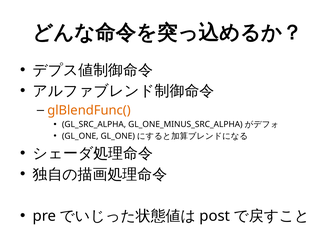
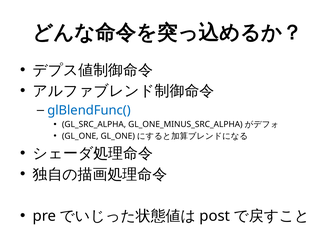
glBlendFunc( colour: orange -> blue (89, 110)
